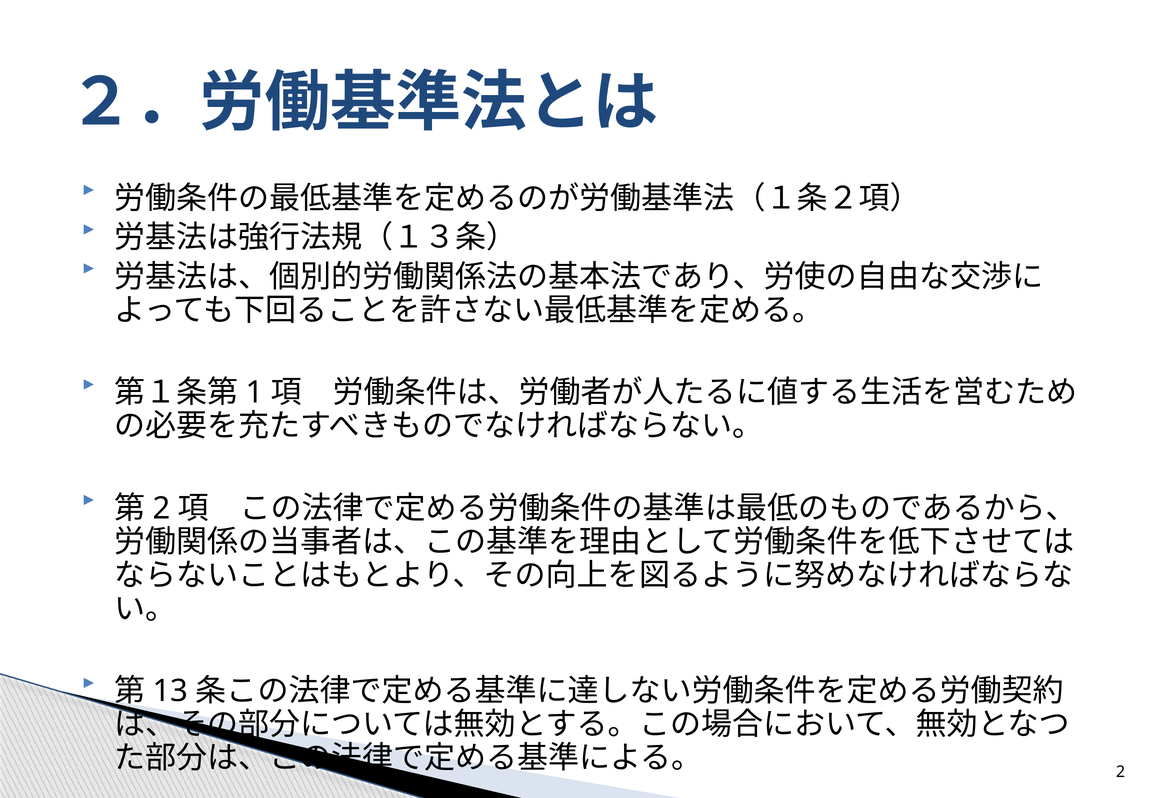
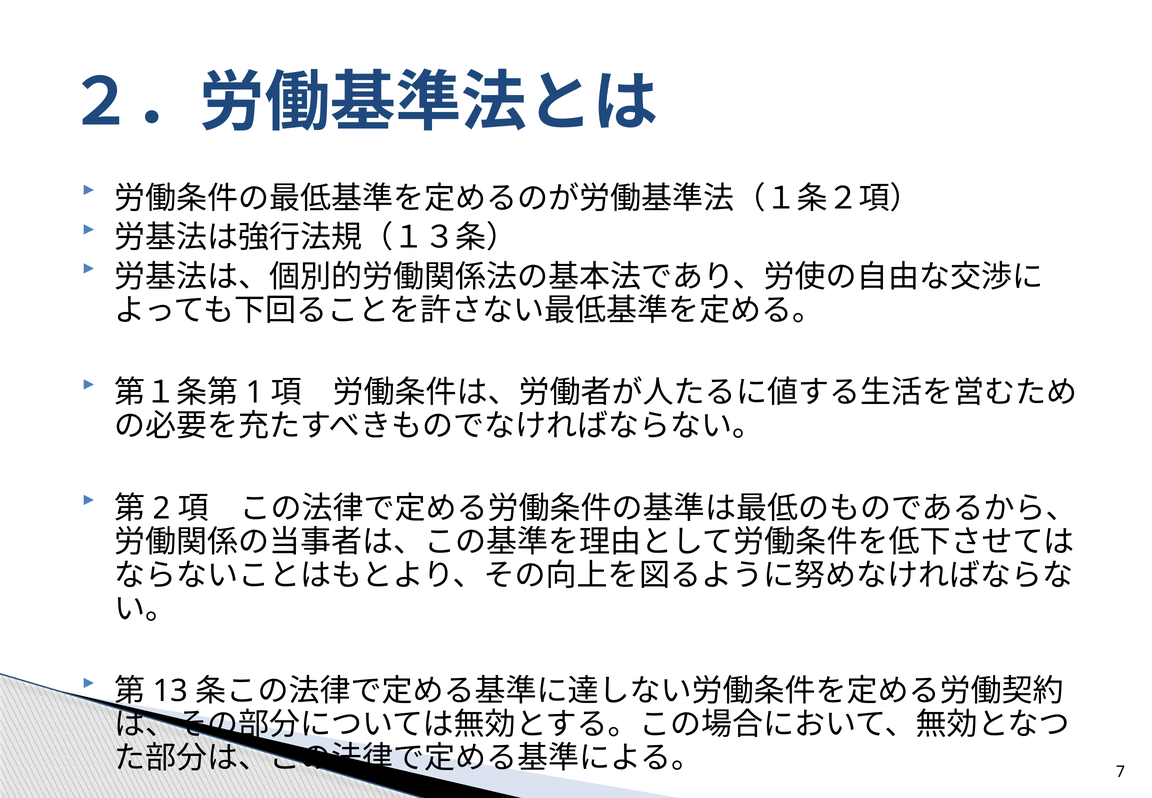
2: 2 -> 7 (1121, 771)
